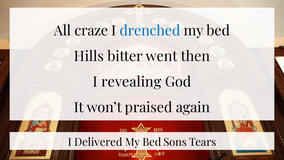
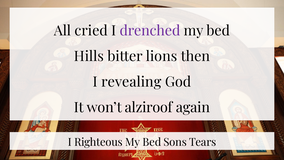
craze: craze -> cried (91, 31)
drenched colour: blue -> purple (150, 31)
went: went -> lions (162, 56)
praised: praised -> alziroof (149, 107)
Delivered: Delivered -> Righteous (98, 142)
